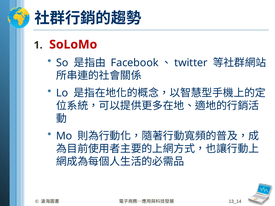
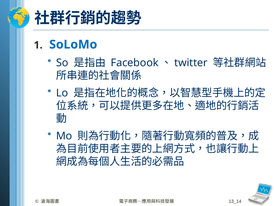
SoLoMo colour: red -> blue (73, 45)
